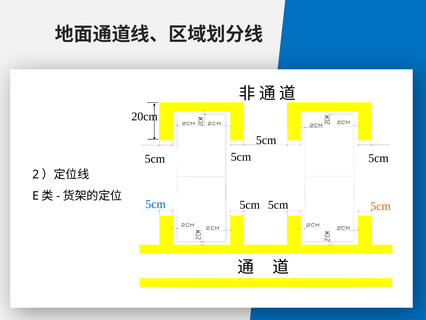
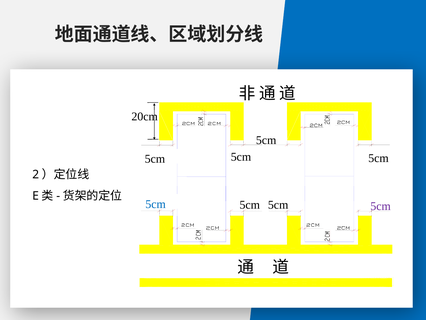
5cm colour: orange -> purple (381, 206)
